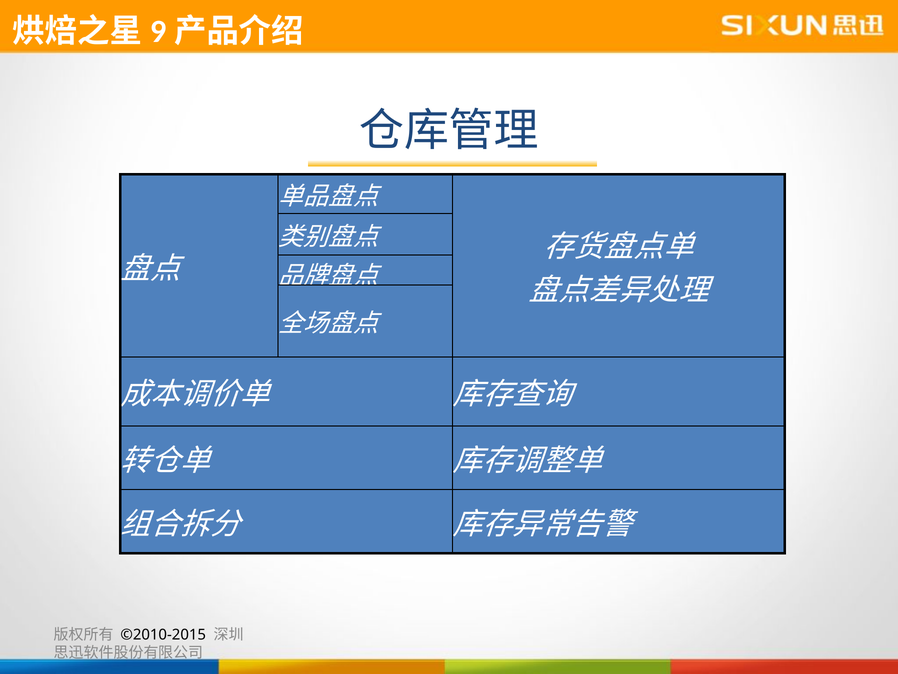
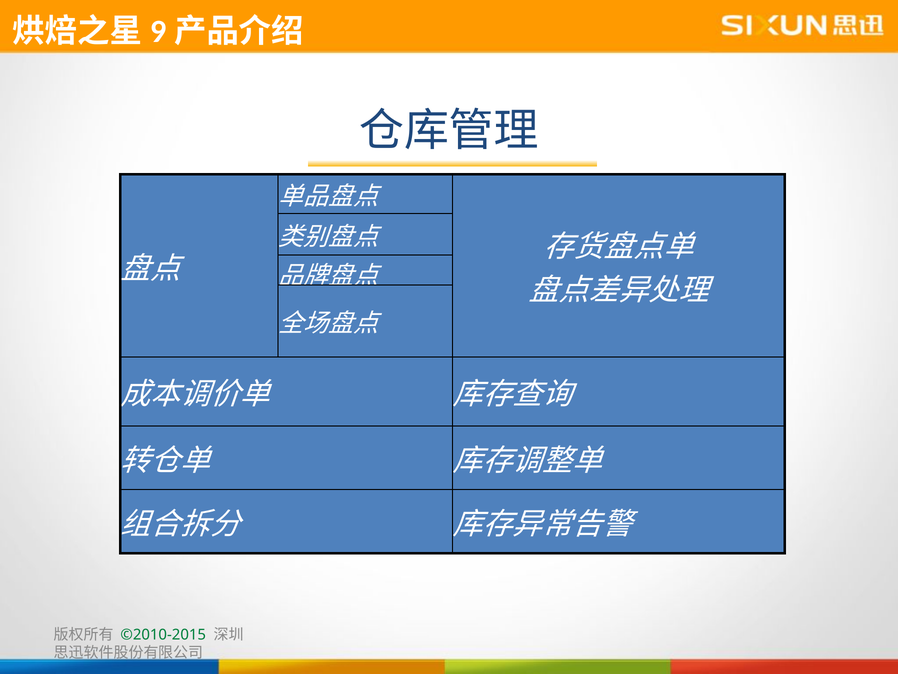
©2010-2015 colour: black -> green (163, 634)
